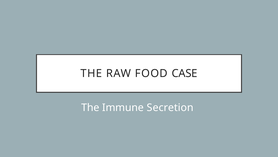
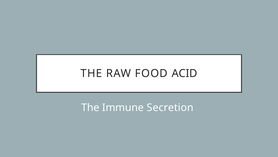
CASE: CASE -> ACID (185, 73)
